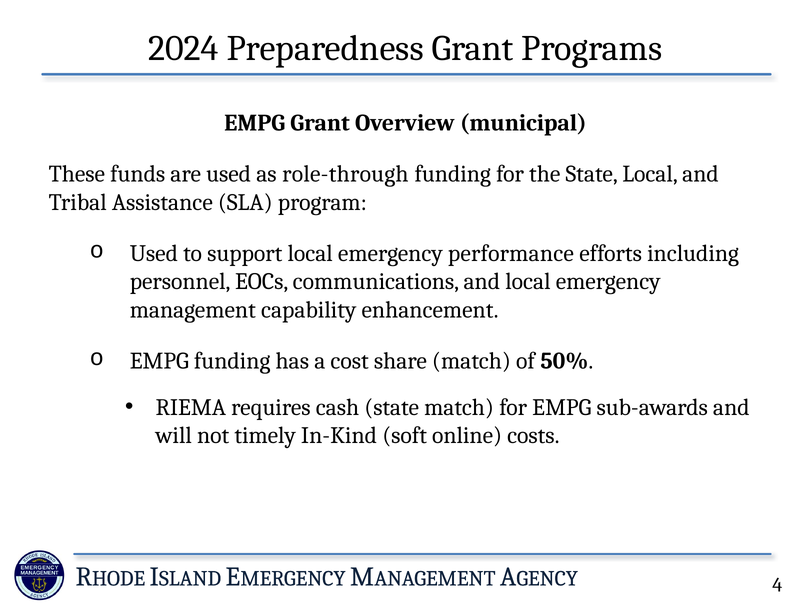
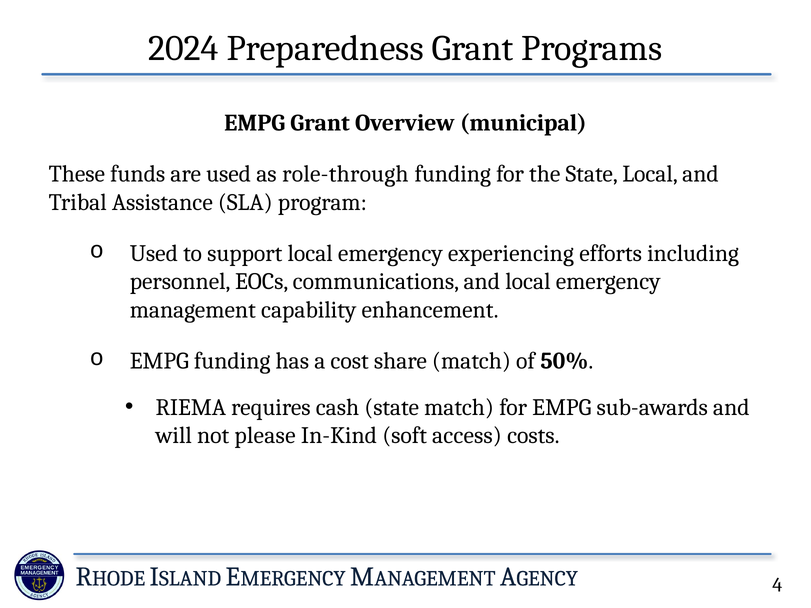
performance: performance -> experiencing (511, 253)
timely: timely -> please (265, 436)
online: online -> access (467, 436)
